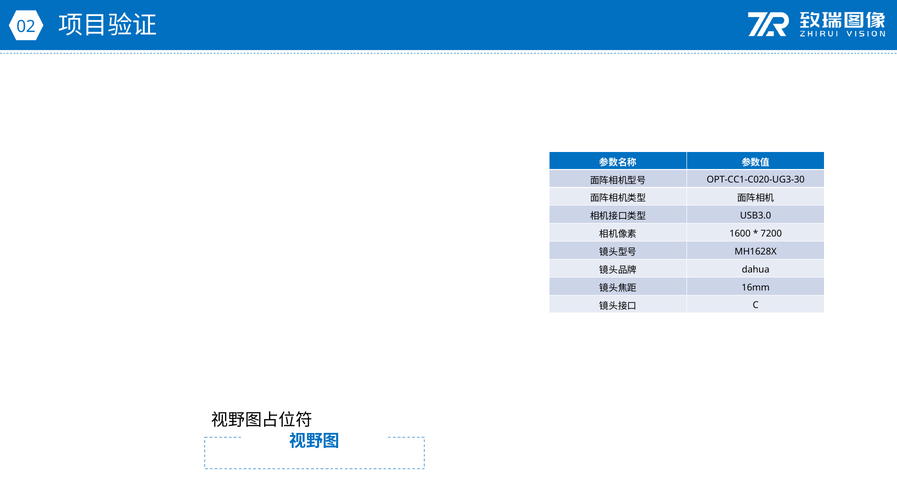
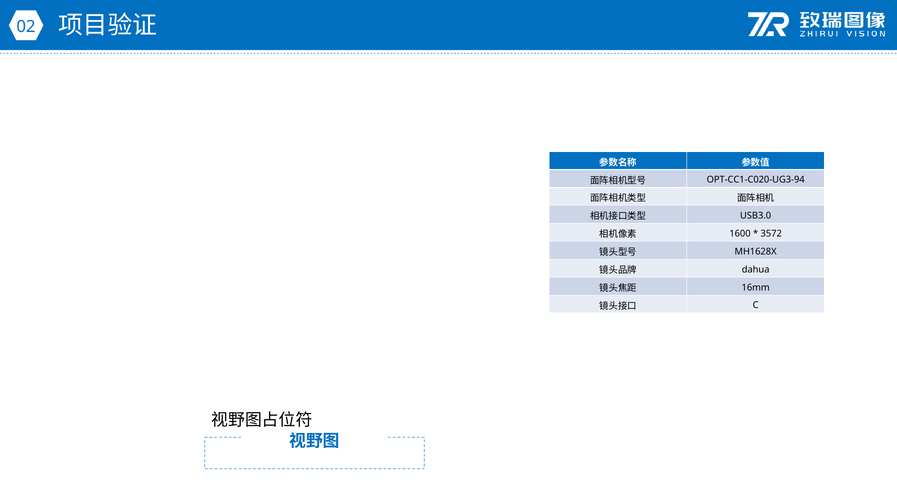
OPT-CC1-C020-UG3-30: OPT-CC1-C020-UG3-30 -> OPT-CC1-C020-UG3-94 (756, 180)
7200: 7200 -> 3572 (771, 234)
